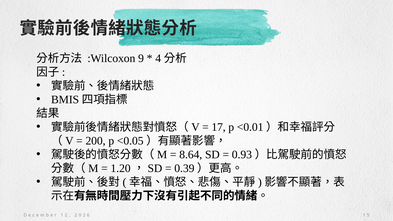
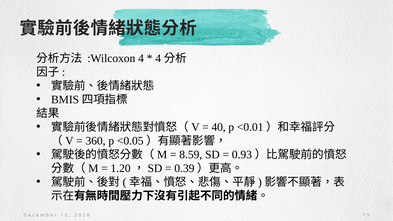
9: 9 -> 4 (141, 58)
17: 17 -> 40 (219, 127)
200: 200 -> 360 (96, 141)
8.64: 8.64 -> 8.59 (191, 155)
